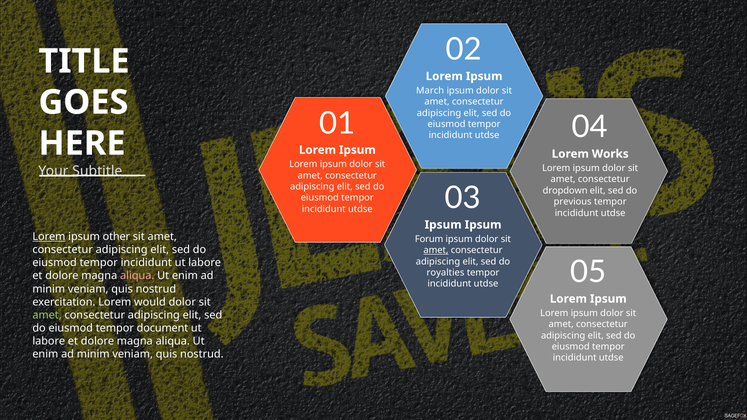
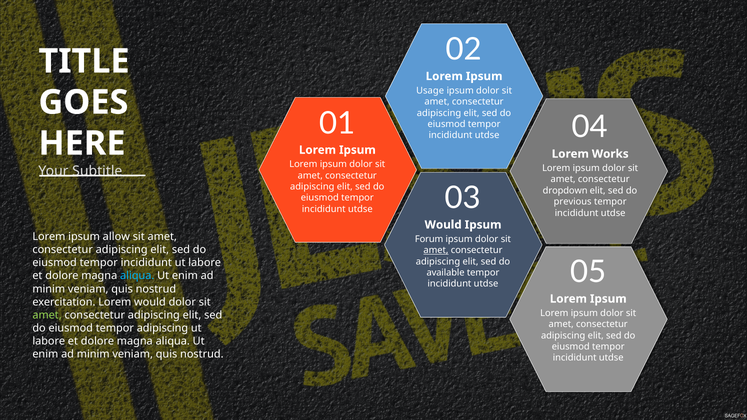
March: March -> Usage (430, 91)
Ipsum: Ipsum -> Would (443, 225)
Lorem underline: present -> none (49, 237)
other: other -> allow (116, 237)
royalties: royalties -> available (446, 273)
aliqua colour: pink -> light blue (137, 276)
tempor document: document -> adipiscing (162, 328)
